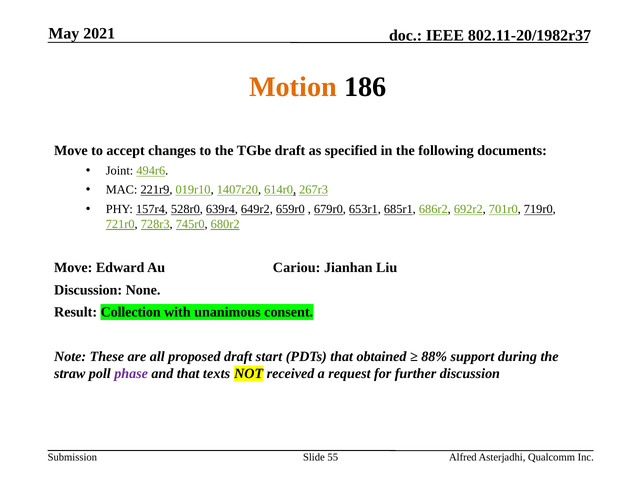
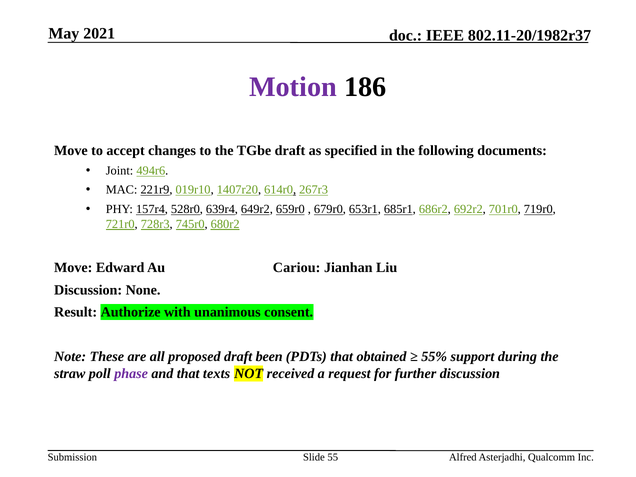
Motion colour: orange -> purple (293, 87)
Collection: Collection -> Authorize (131, 312)
start: start -> been (269, 357)
88%: 88% -> 55% (434, 357)
